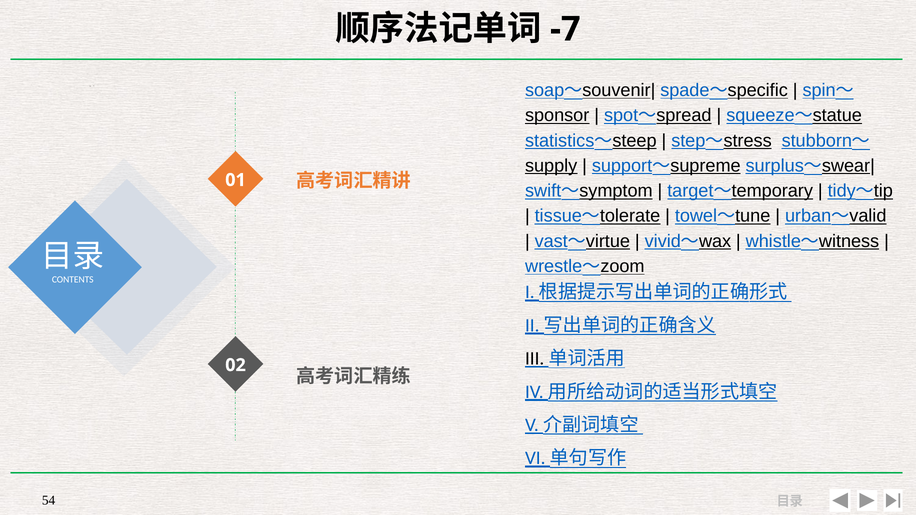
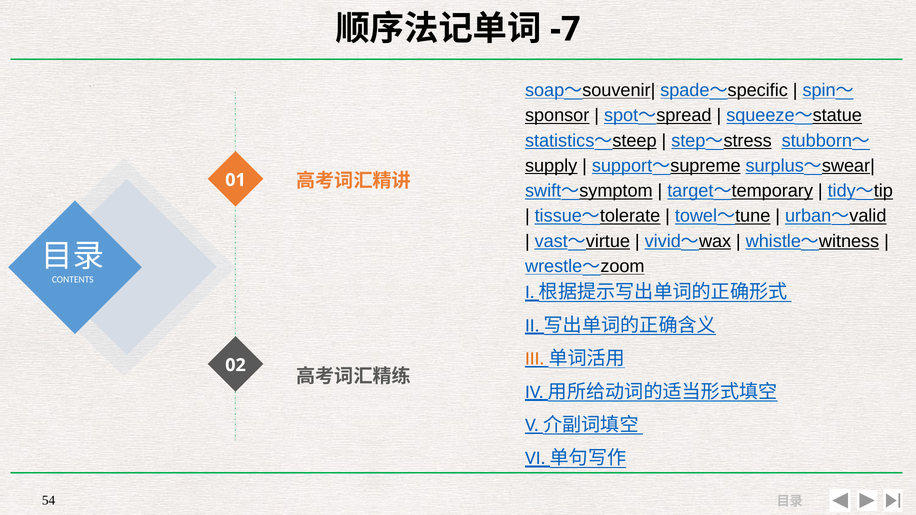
III colour: black -> orange (535, 359)
